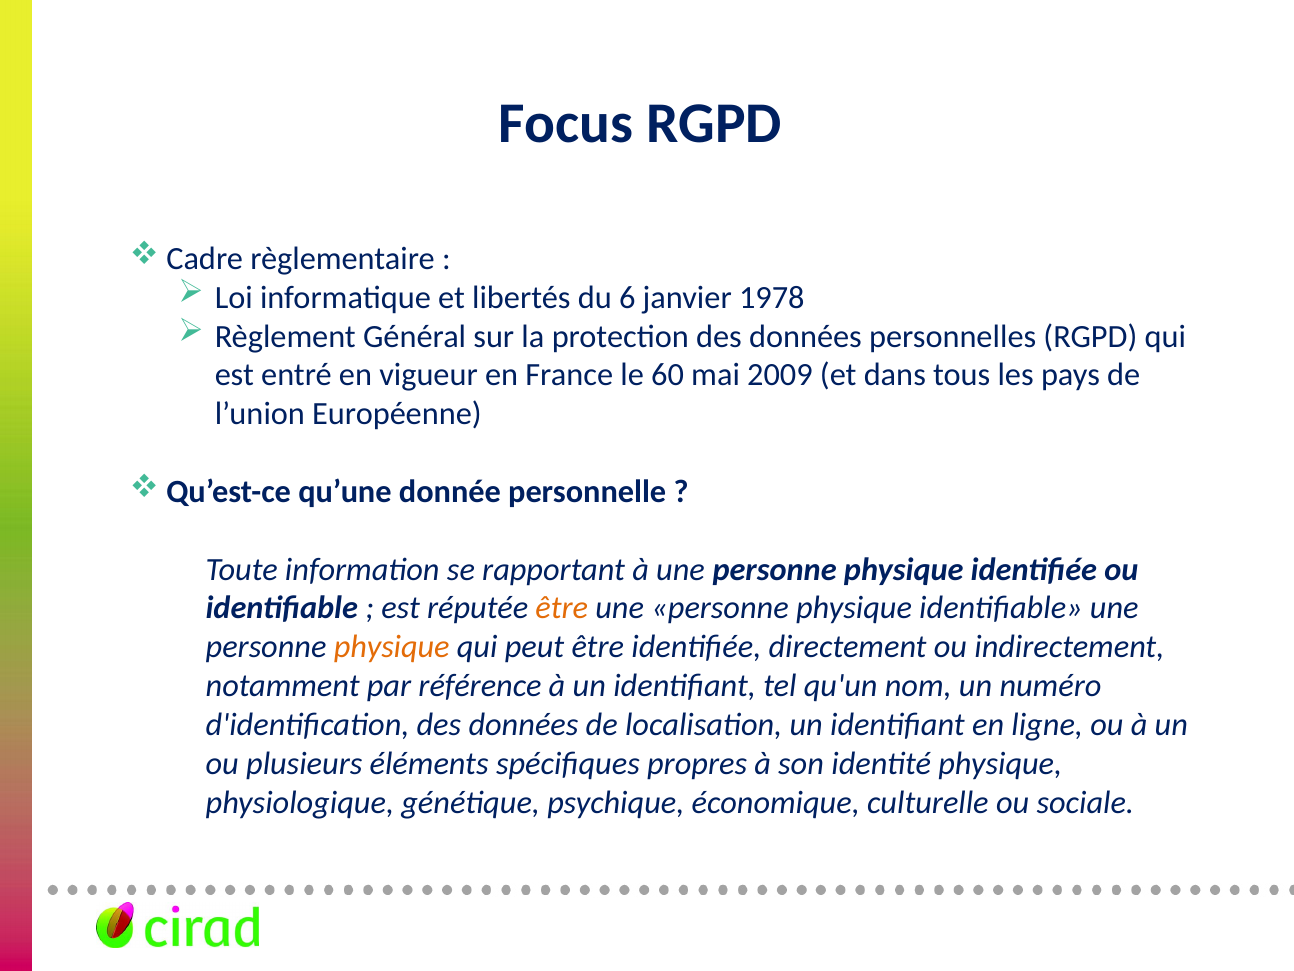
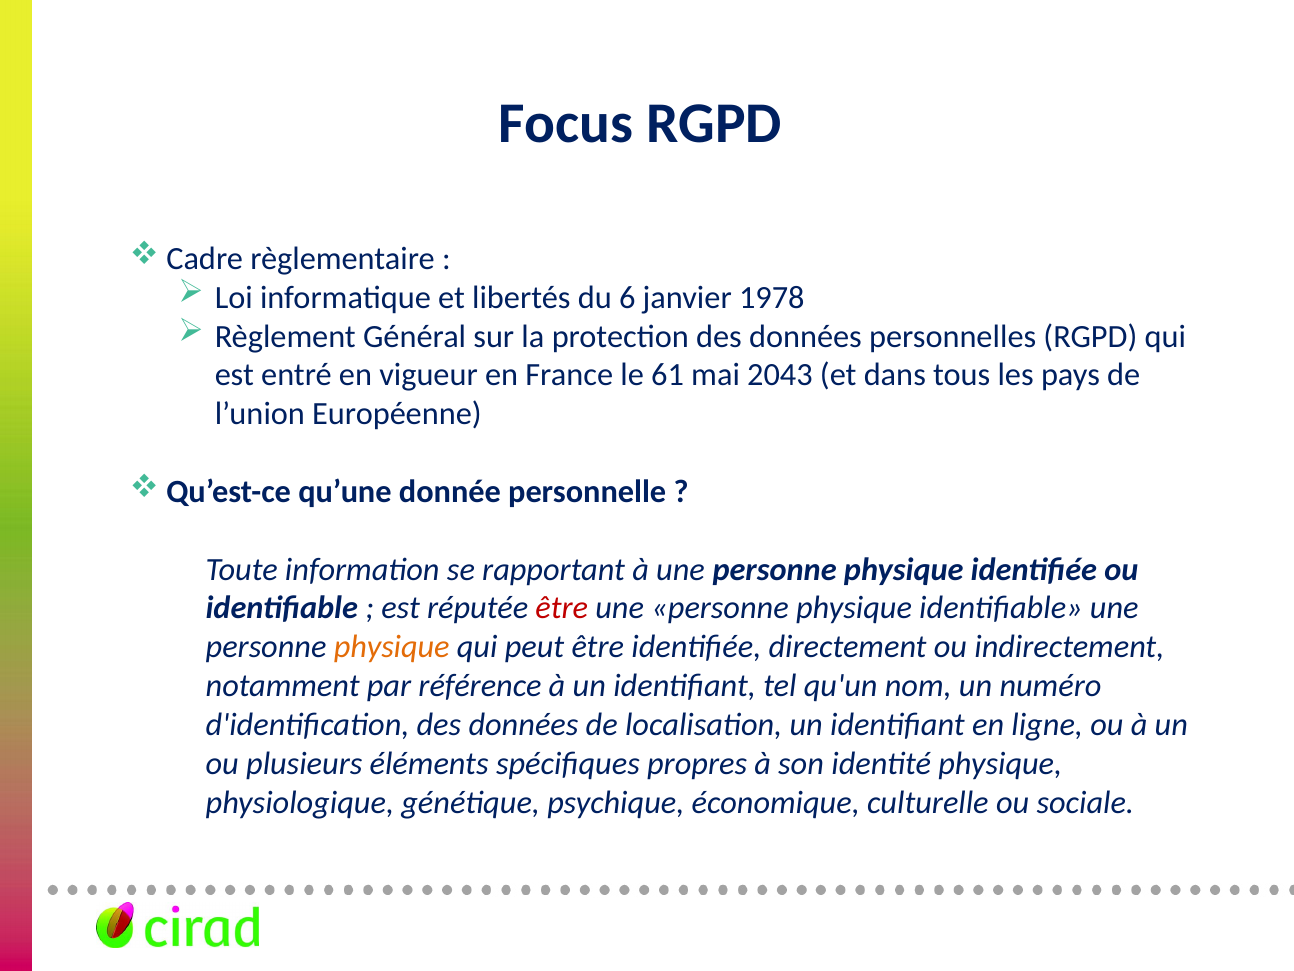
60: 60 -> 61 (668, 375)
2009: 2009 -> 2043 (780, 375)
être colour: orange -> red (562, 608)
